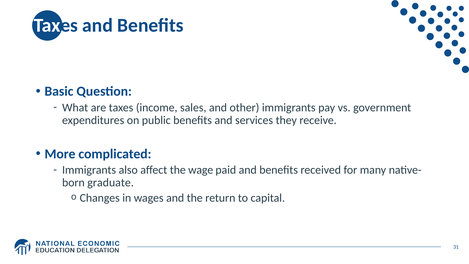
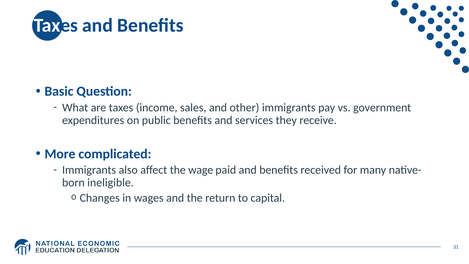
graduate: graduate -> ineligible (111, 183)
